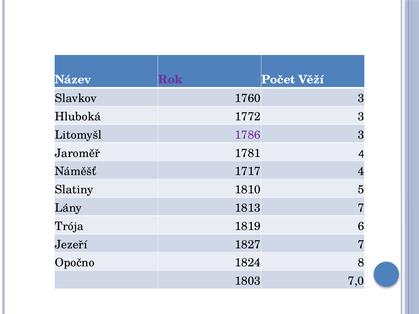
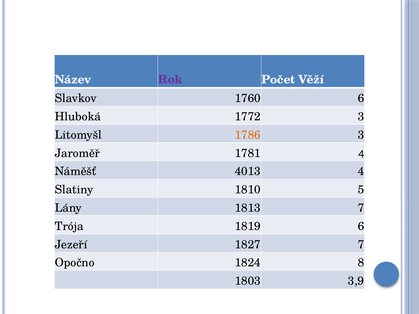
1760 3: 3 -> 6 (361, 99)
1786 colour: purple -> orange (248, 135)
1717: 1717 -> 4013 (248, 172)
7,0: 7,0 -> 3,9 (356, 281)
